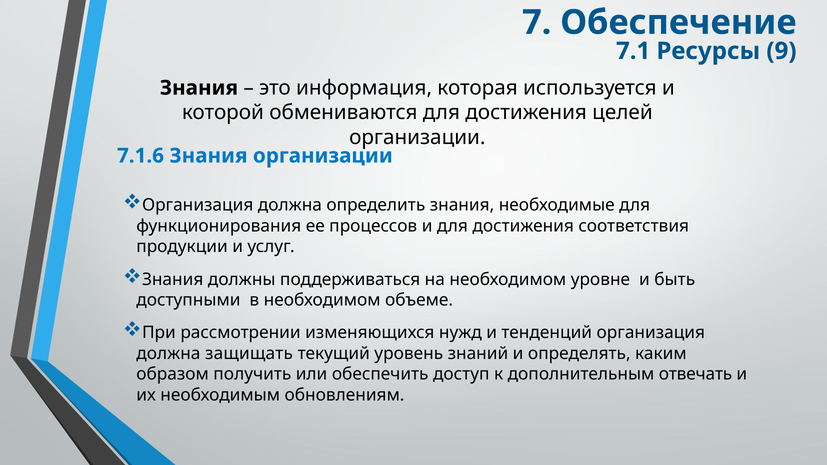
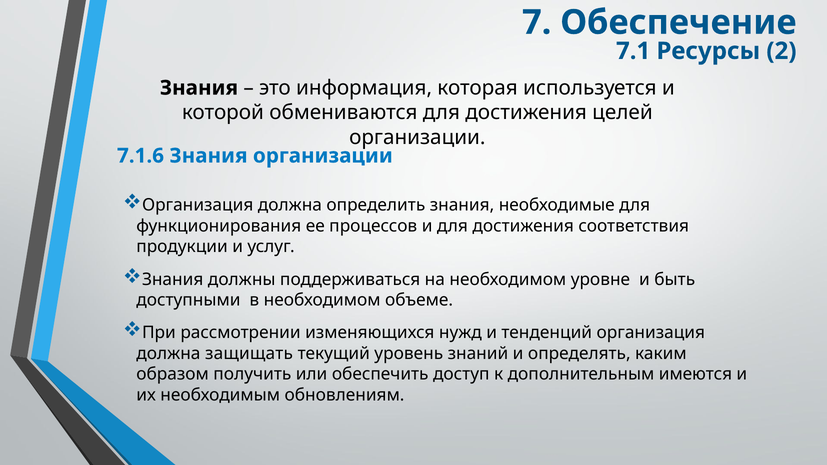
9: 9 -> 2 (781, 51)
отвечать: отвечать -> имеются (695, 374)
